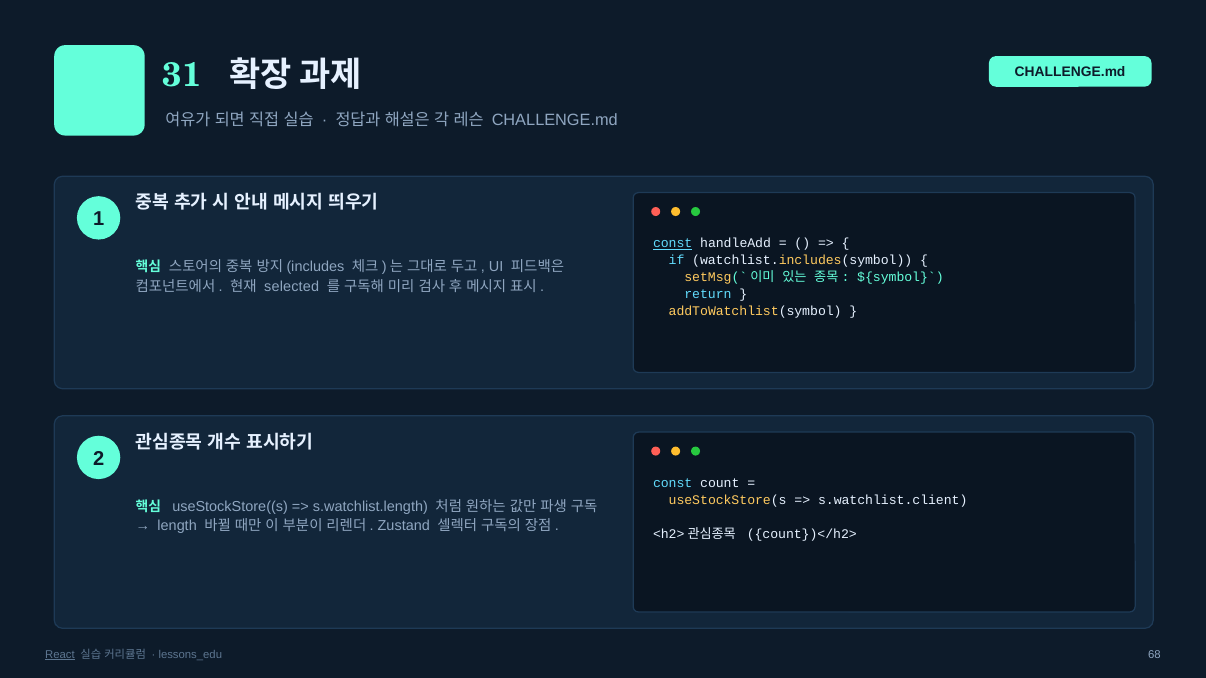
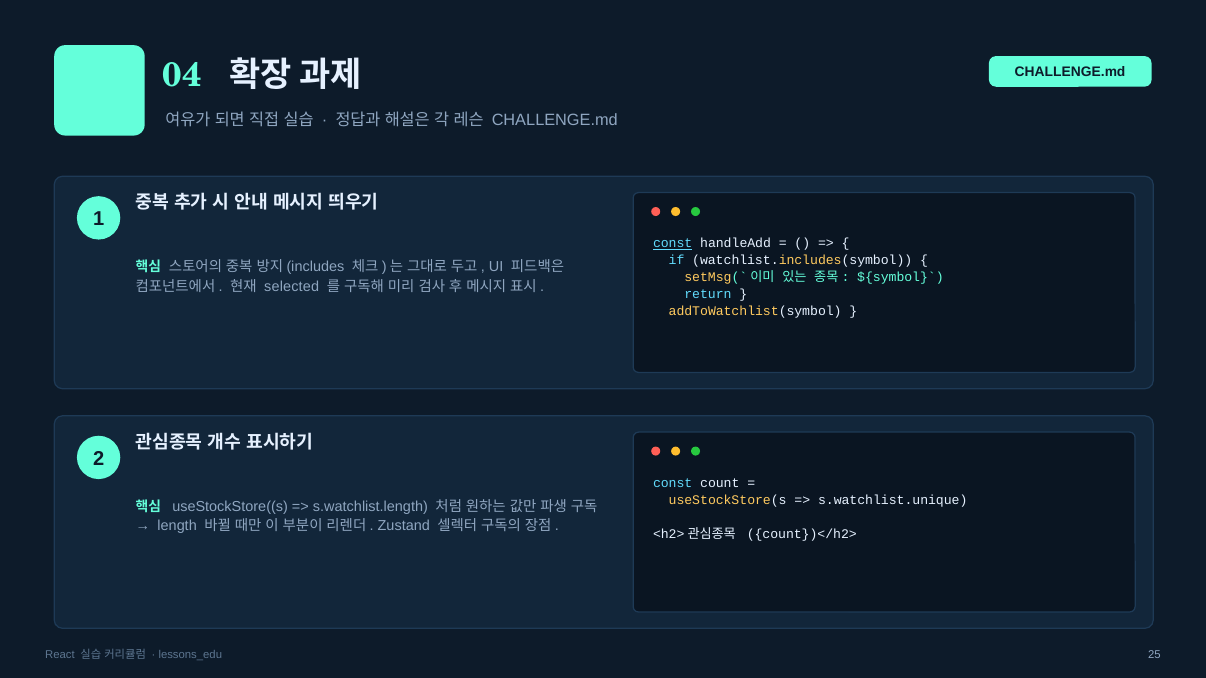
31: 31 -> 04 (182, 76)
s.watchlist.client: s.watchlist.client -> s.watchlist.unique (893, 500)
React underline: present -> none (60, 655)
68: 68 -> 25 (1154, 655)
